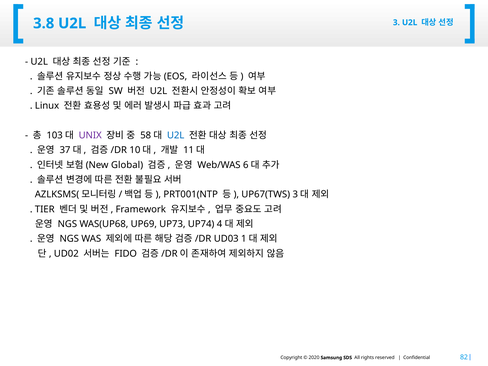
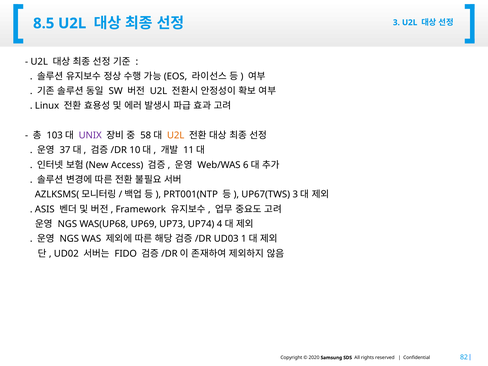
3.8: 3.8 -> 8.5 (44, 23)
U2L colour: blue -> orange (176, 135)
Global: Global -> Access (127, 165)
TIER: TIER -> ASIS (45, 209)
